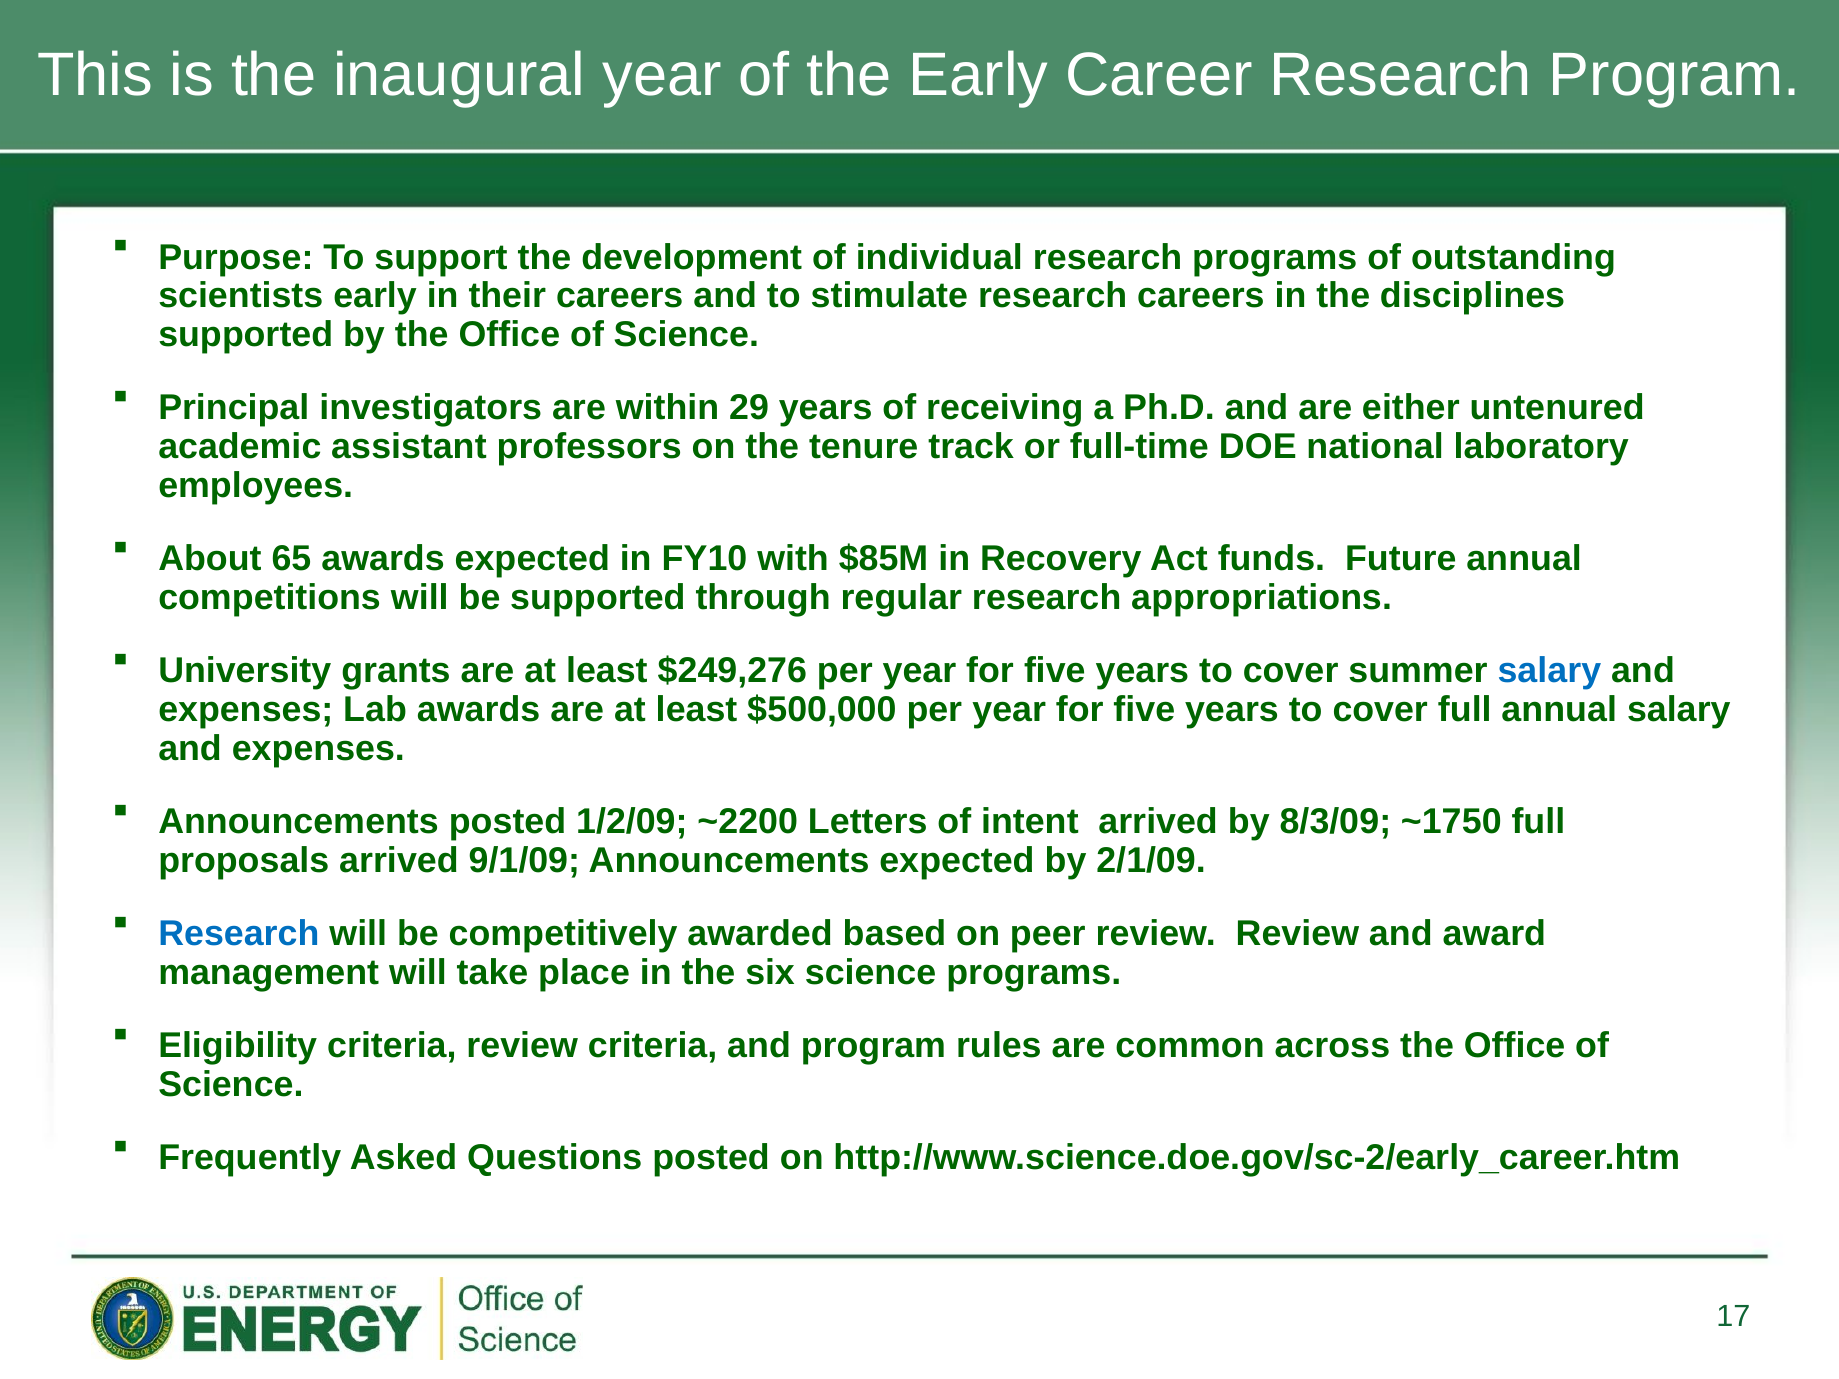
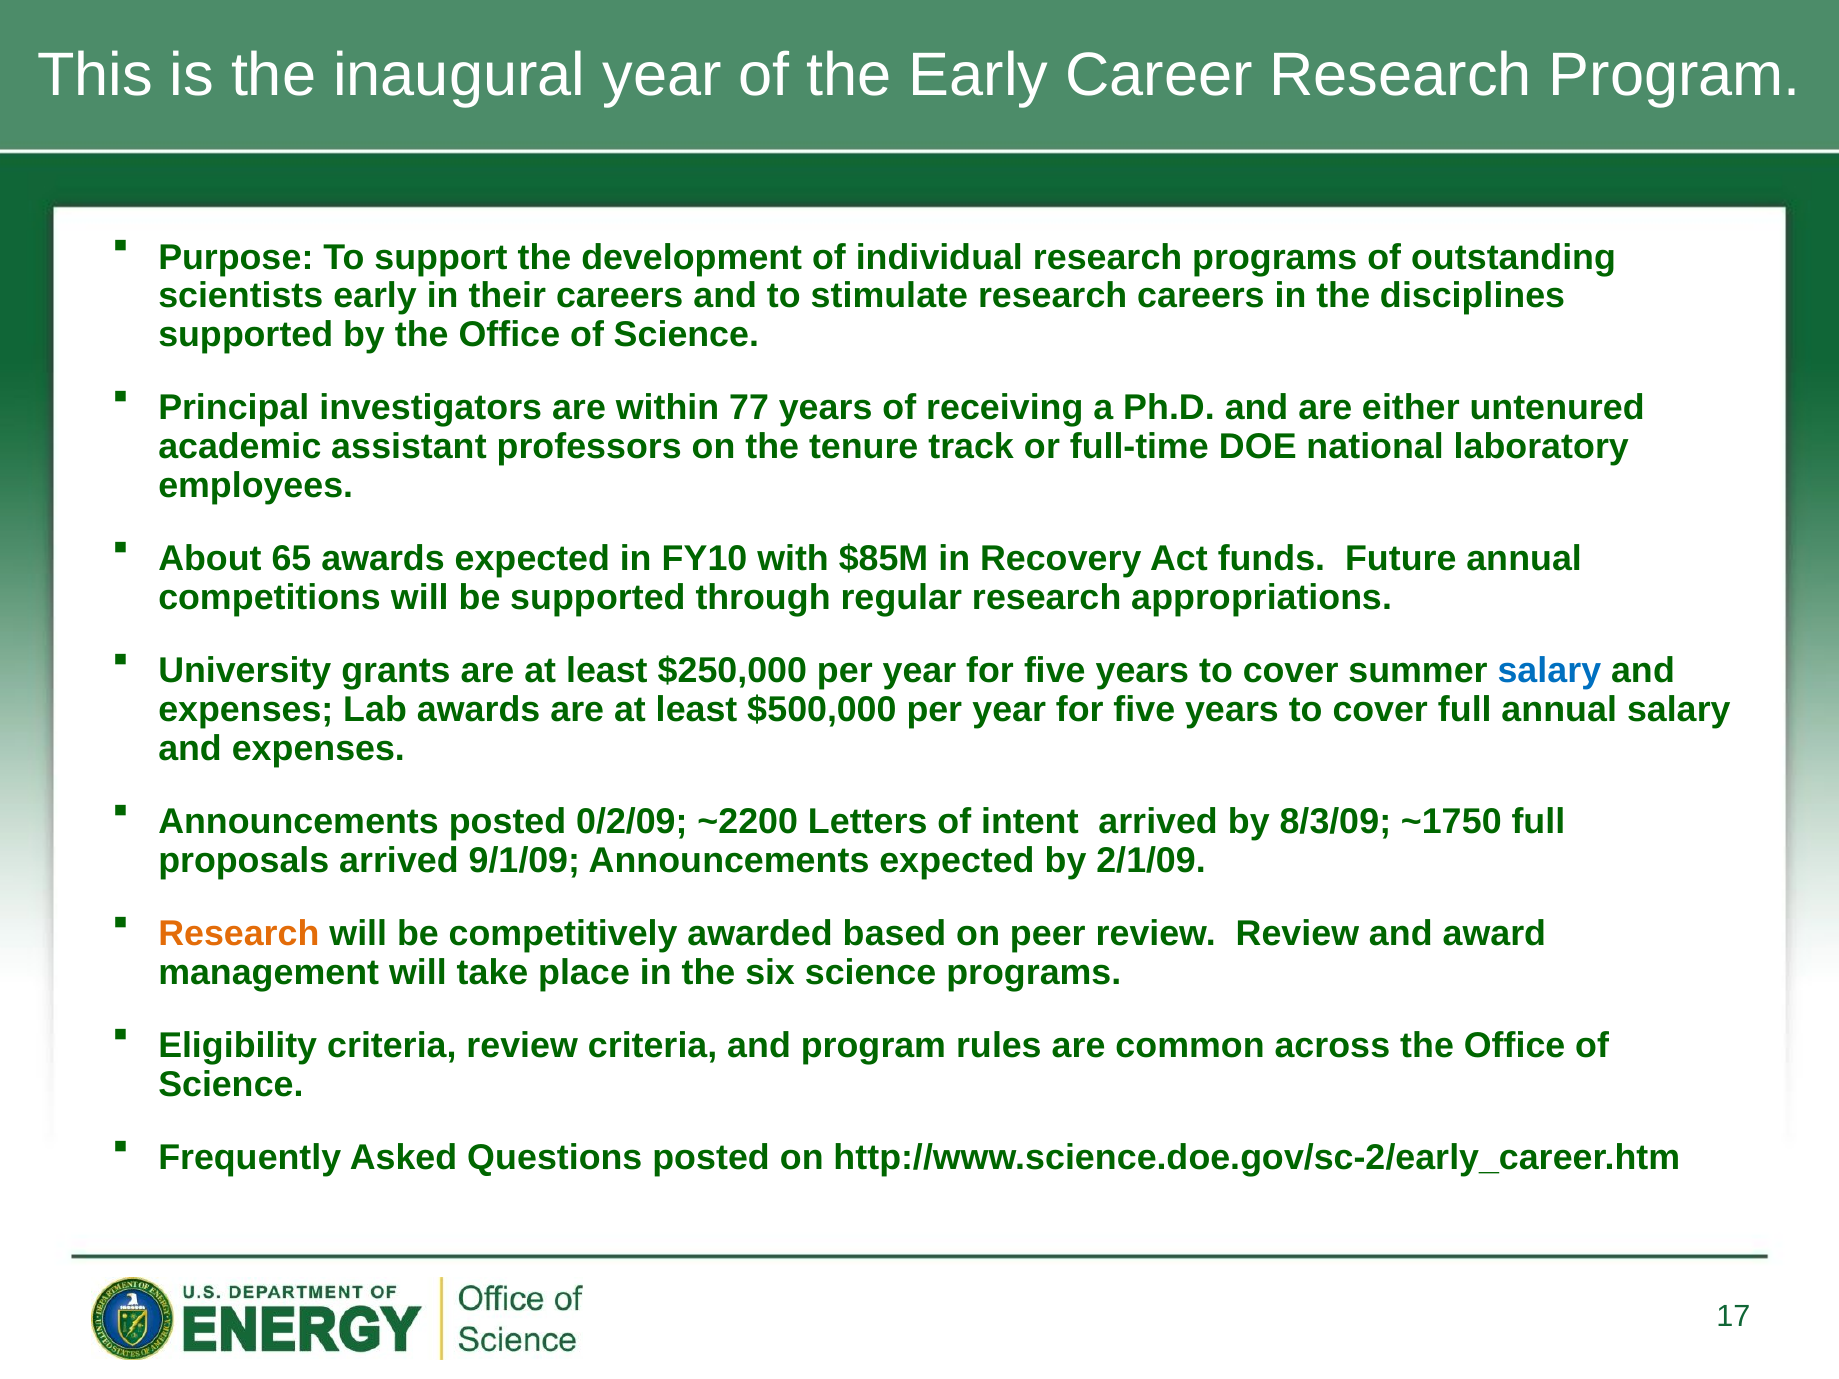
29: 29 -> 77 (749, 408)
$249,276: $249,276 -> $250,000 (732, 671)
1/2/09: 1/2/09 -> 0/2/09 (632, 822)
Research colour: blue -> orange (239, 934)
